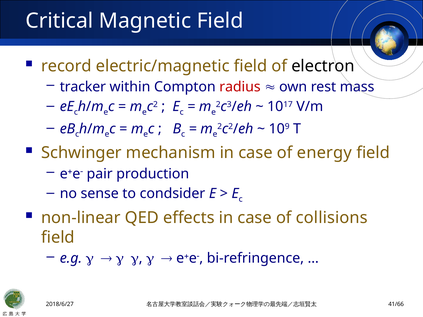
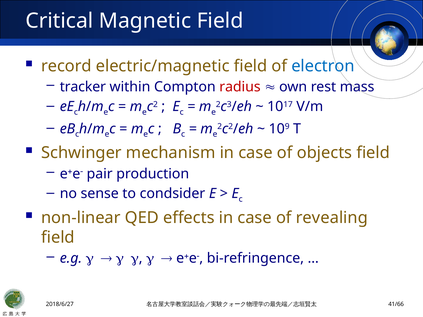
electron colour: black -> blue (323, 66)
energy: energy -> objects (324, 153)
collisions: collisions -> revealing (332, 218)
